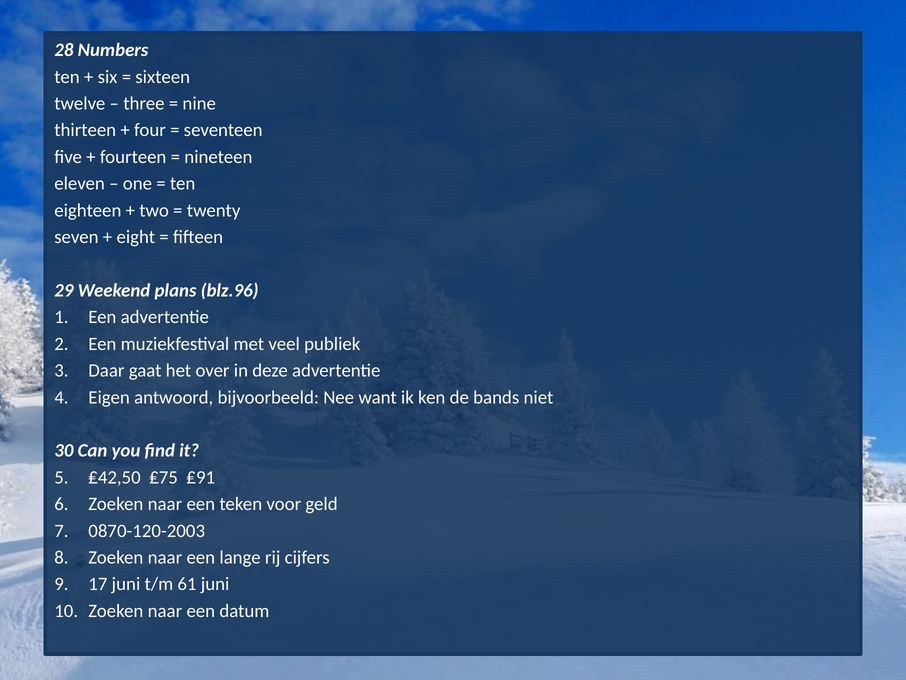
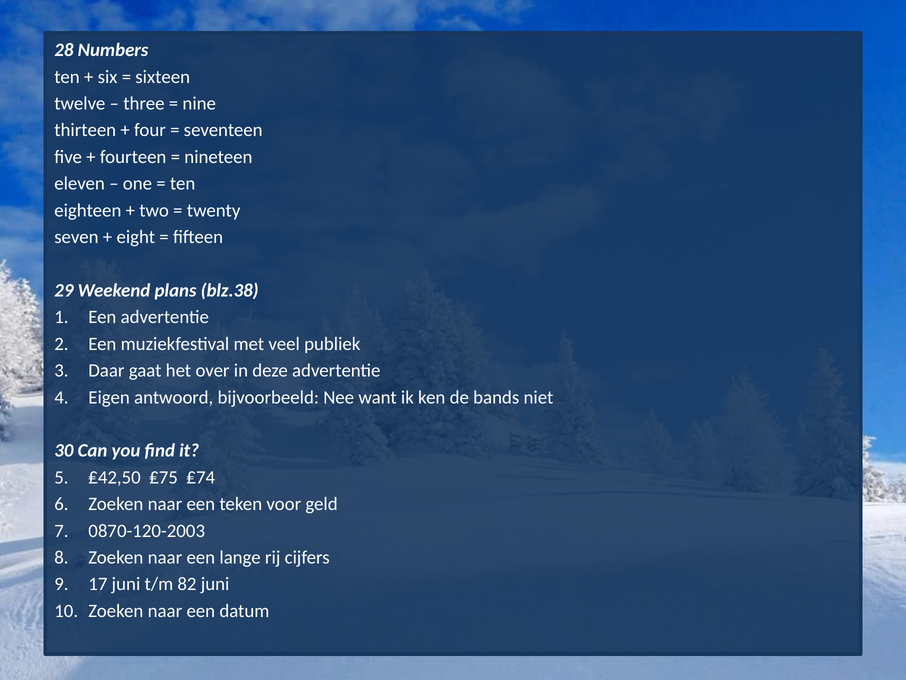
blz.96: blz.96 -> blz.38 (230, 290)
₤91: ₤91 -> ₤74 (201, 477)
61: 61 -> 82 (187, 584)
